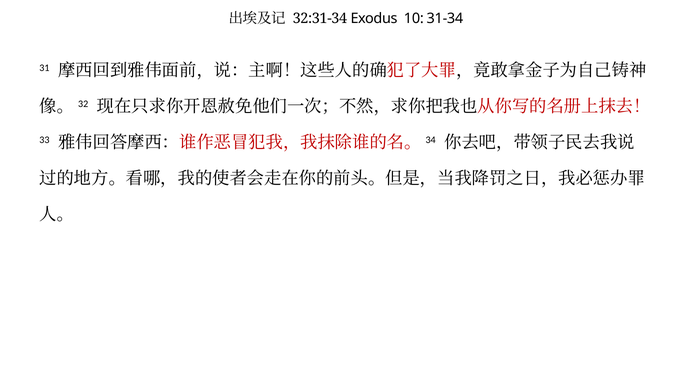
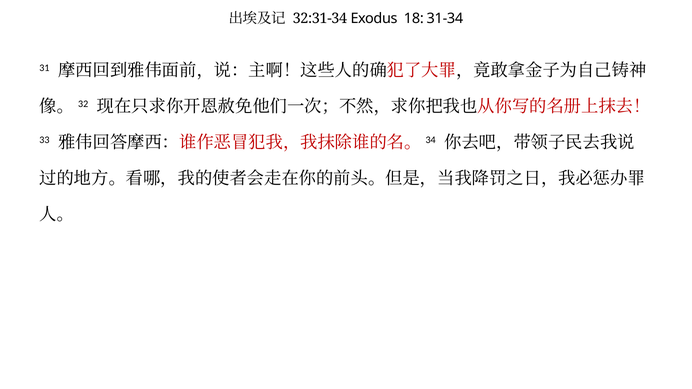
10: 10 -> 18 (414, 18)
